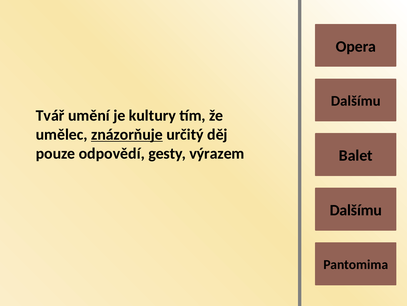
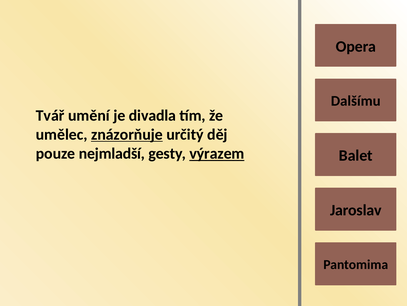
kultury: kultury -> divadla (152, 115)
odpovědí: odpovědí -> nejmladší (112, 153)
výrazem underline: none -> present (217, 153)
Dalšímu: Dalšímu -> Jaroslav (356, 210)
